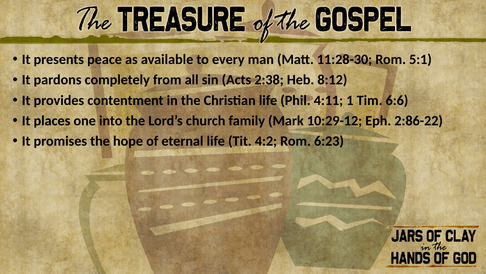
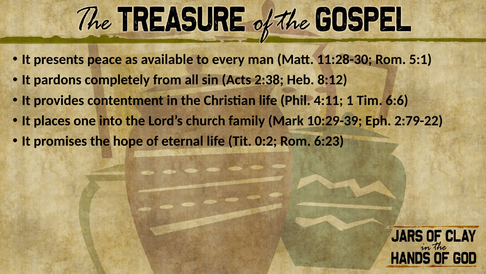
10:29-12: 10:29-12 -> 10:29-39 (335, 120)
2:86-22: 2:86-22 -> 2:79-22 (419, 120)
4:2: 4:2 -> 0:2 (266, 141)
